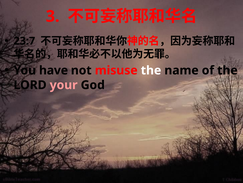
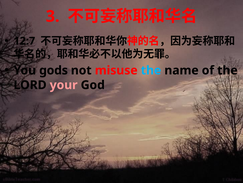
23:7: 23:7 -> 12:7 (24, 41)
have: have -> gods (54, 70)
the colour: white -> light blue (151, 70)
